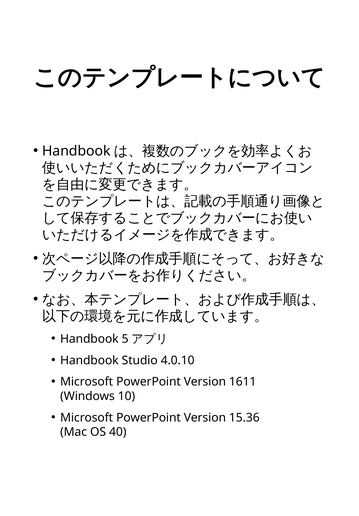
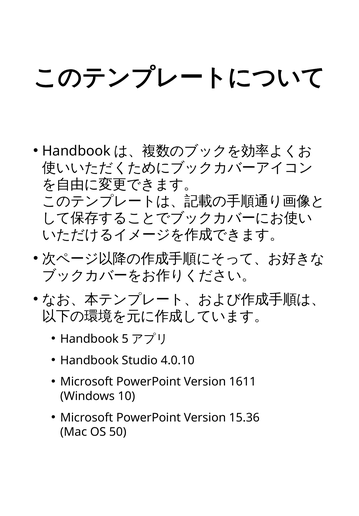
40: 40 -> 50 (118, 432)
